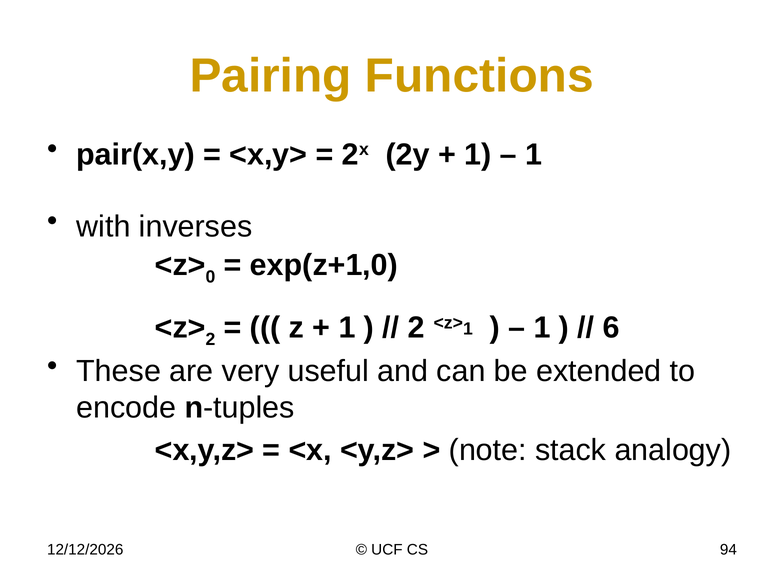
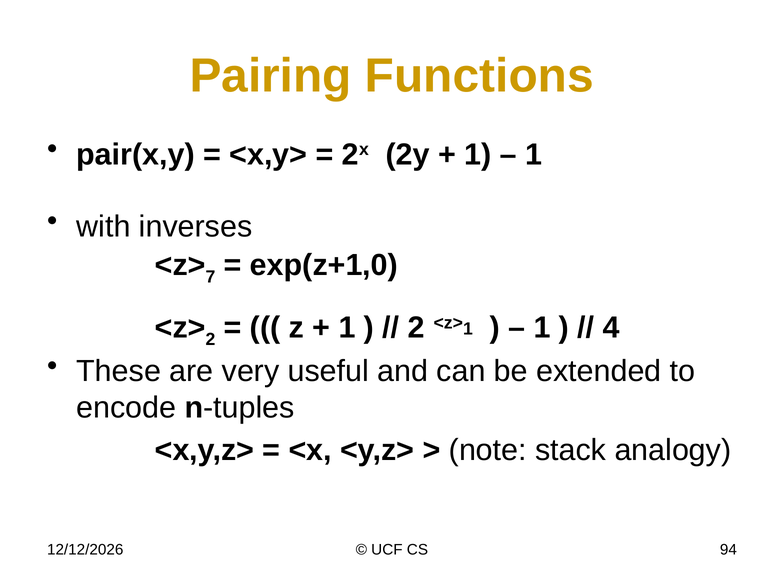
0: 0 -> 7 (210, 277)
6: 6 -> 4 (611, 328)
